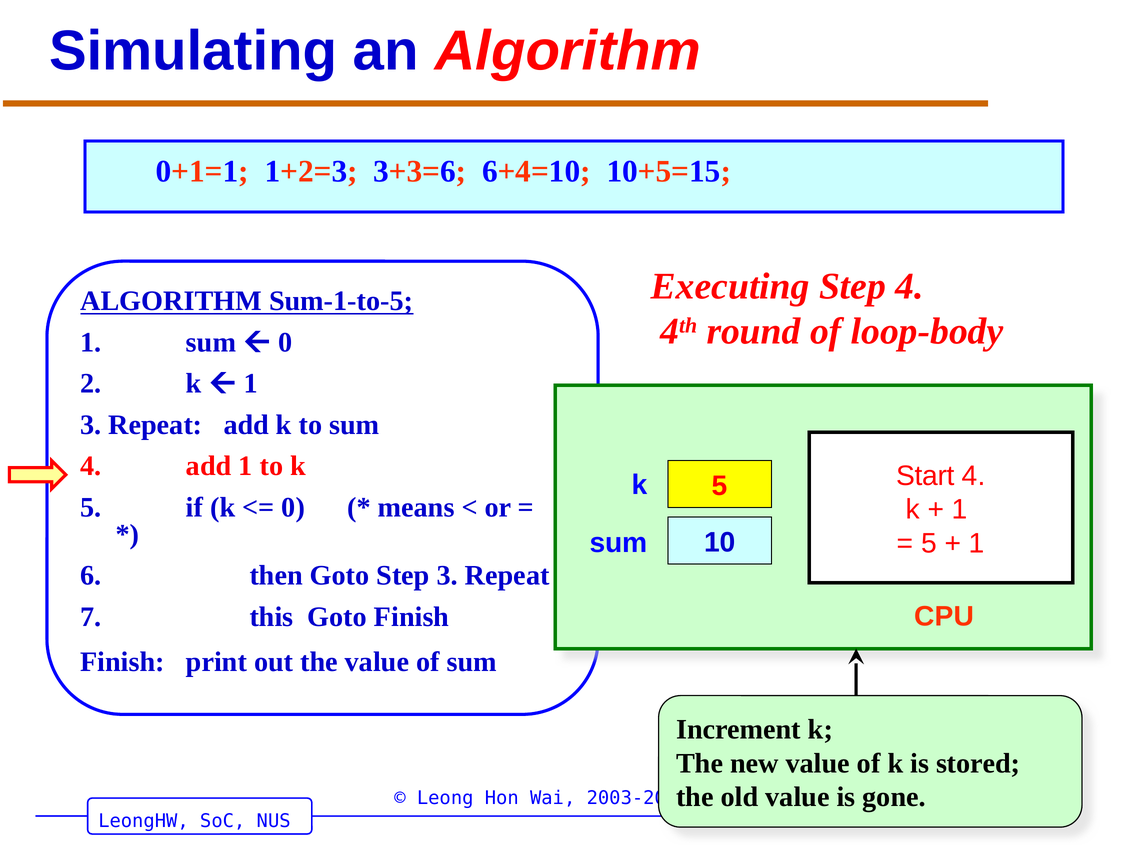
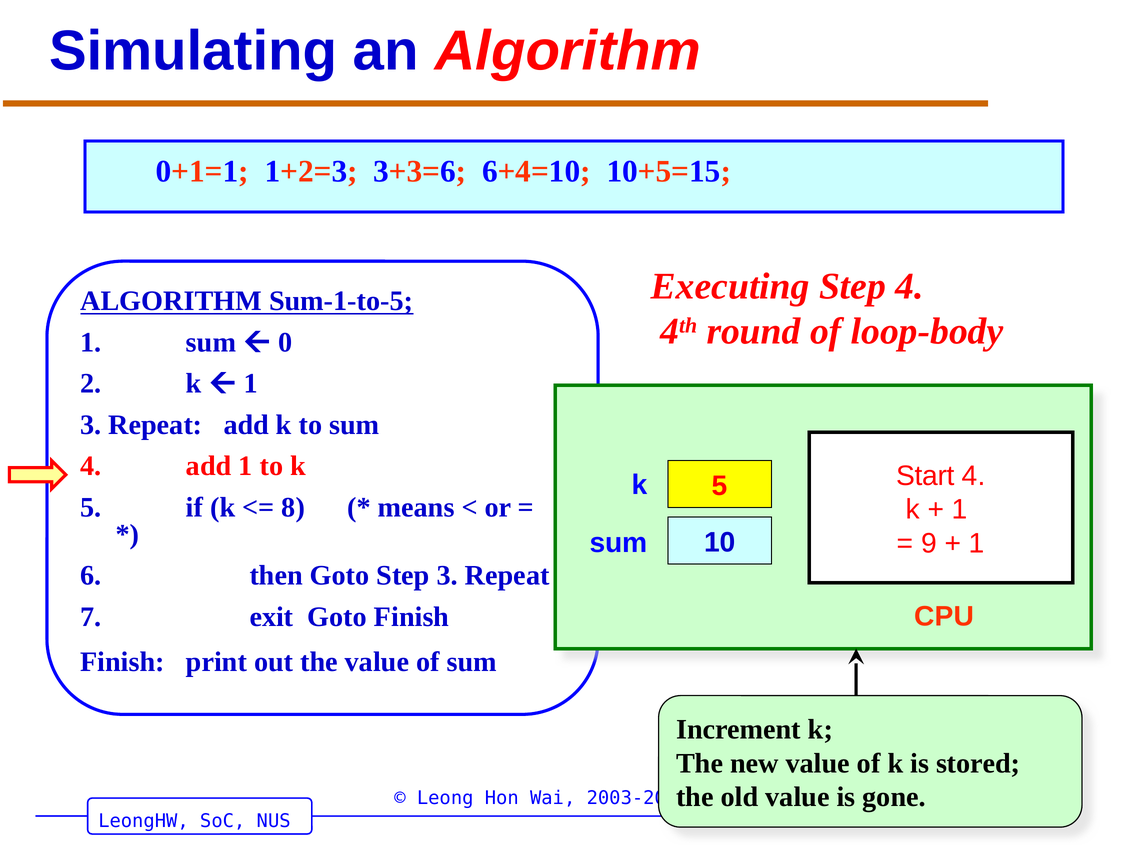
0: 0 -> 8 (293, 508)
5: 5 -> 9 (929, 544)
this: this -> exit (271, 617)
